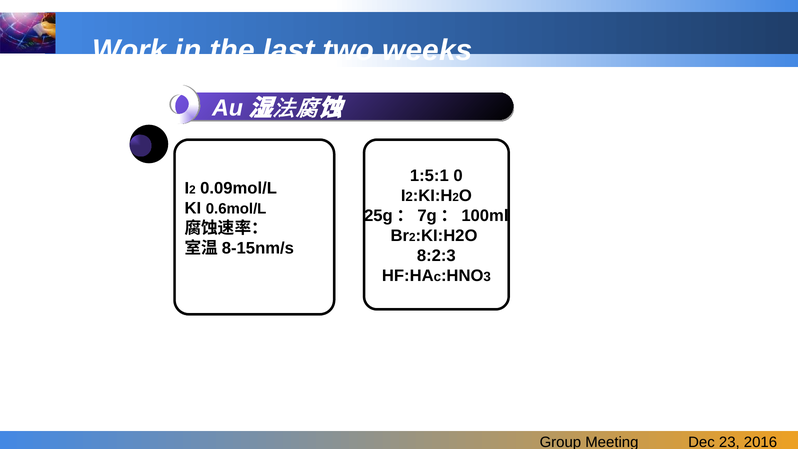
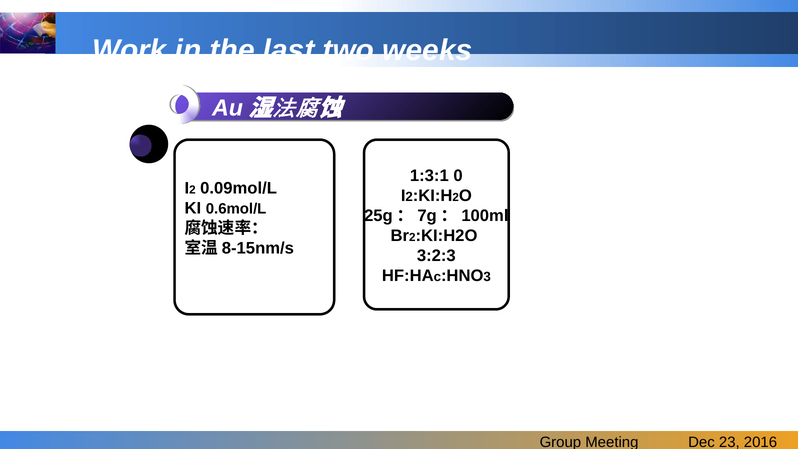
1:5:1: 1:5:1 -> 1:3:1 (429, 176)
8:2:3: 8:2:3 -> 3:2:3 (436, 256)
